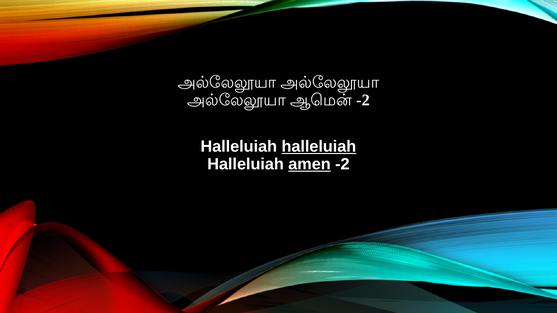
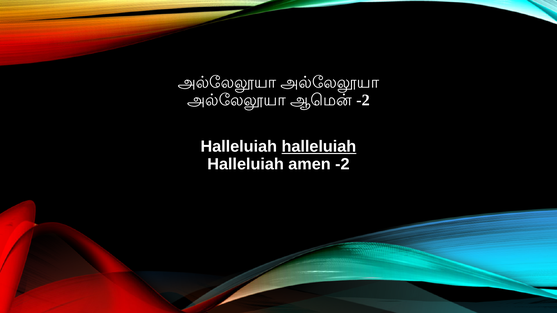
amen underline: present -> none (310, 164)
